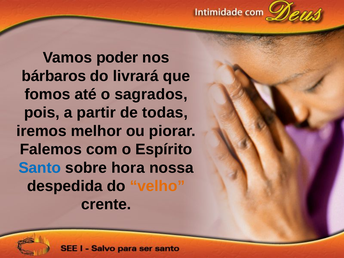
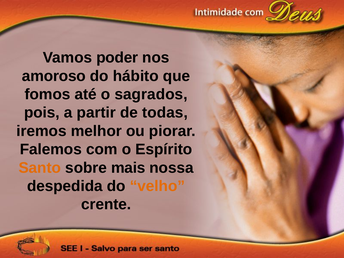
bárbaros: bárbaros -> amoroso (54, 76)
livrará: livrará -> hábito (136, 76)
Santo colour: blue -> orange (40, 168)
hora: hora -> mais (128, 168)
